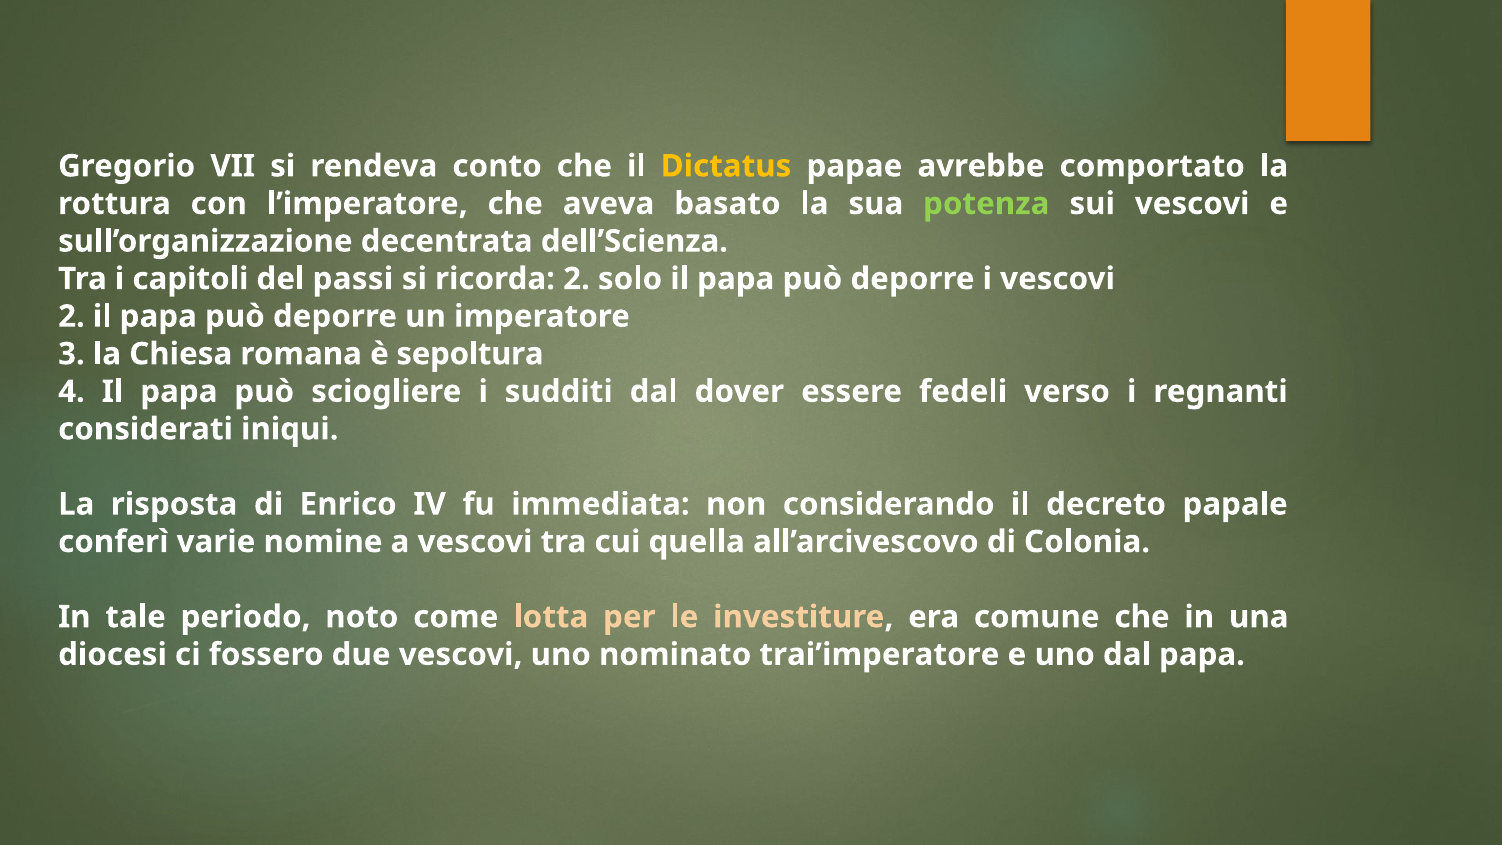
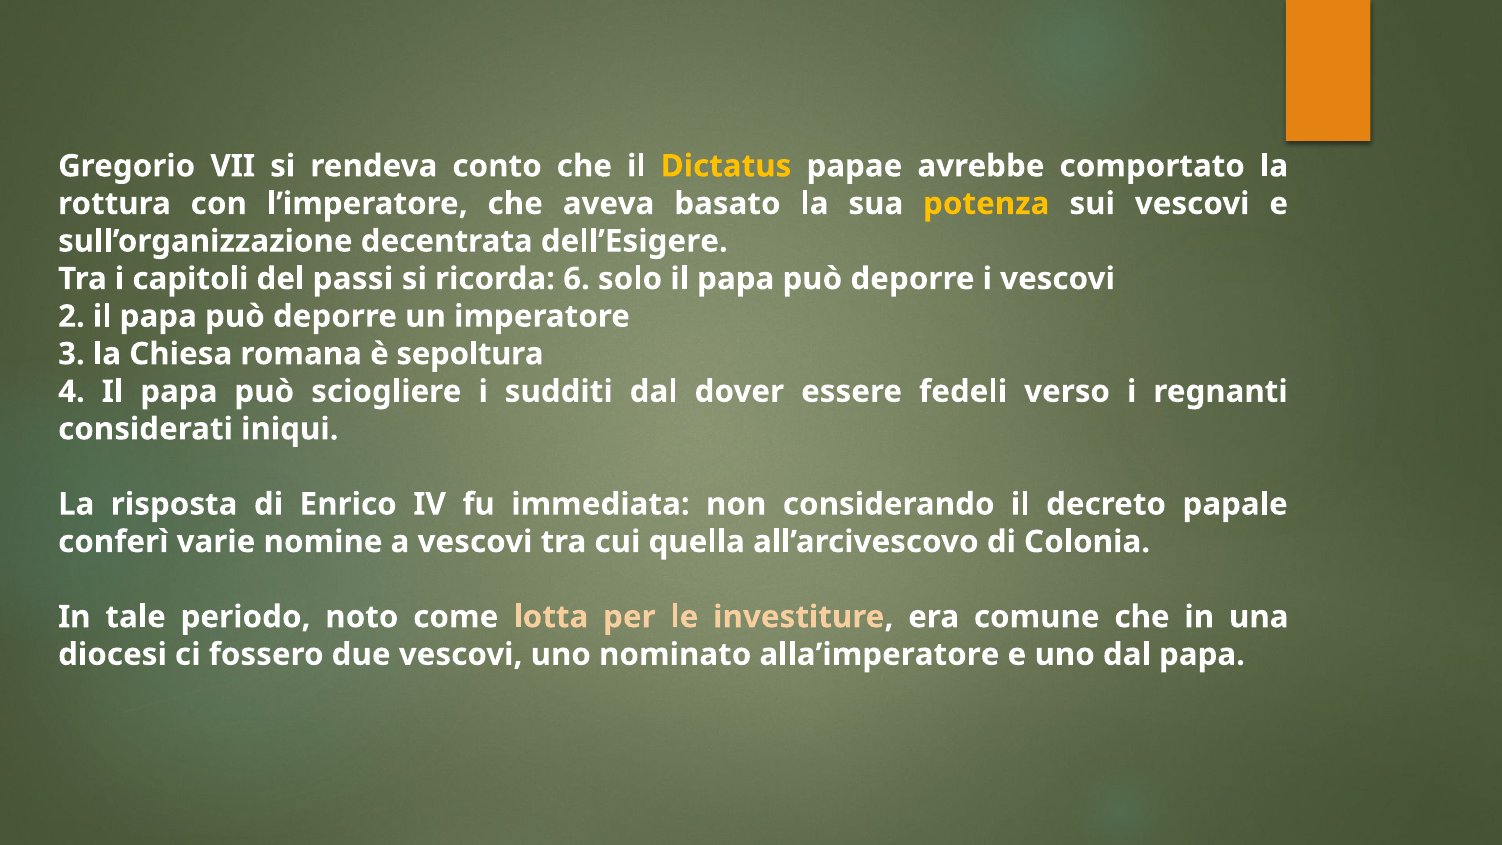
potenza colour: light green -> yellow (986, 204)
dell’Scienza: dell’Scienza -> dell’Esigere (634, 241)
ricorda 2: 2 -> 6 (577, 279)
trai’imperatore: trai’imperatore -> alla’imperatore (879, 654)
